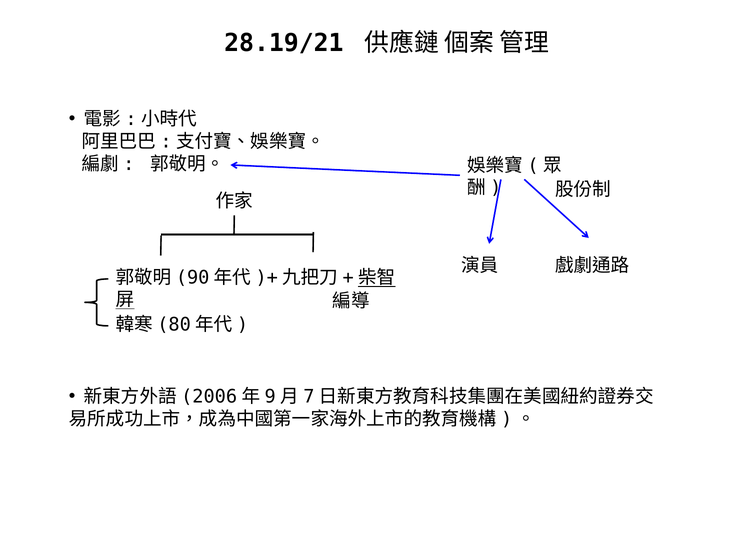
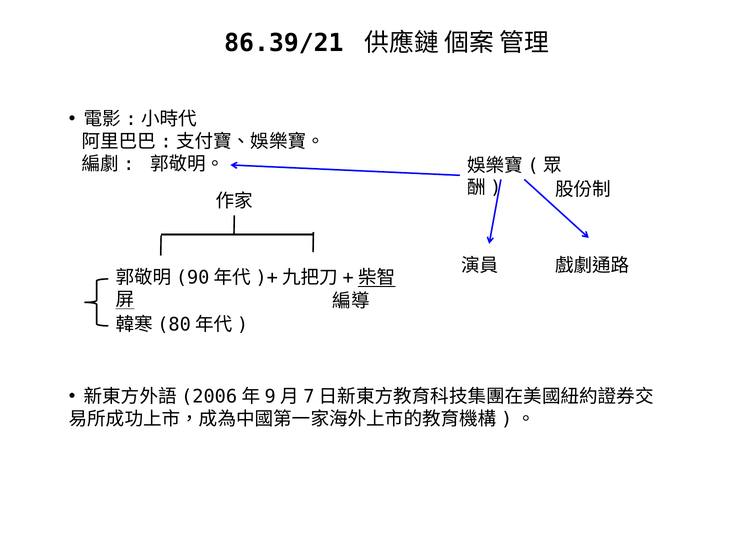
28.19/21: 28.19/21 -> 86.39/21 (284, 43)
